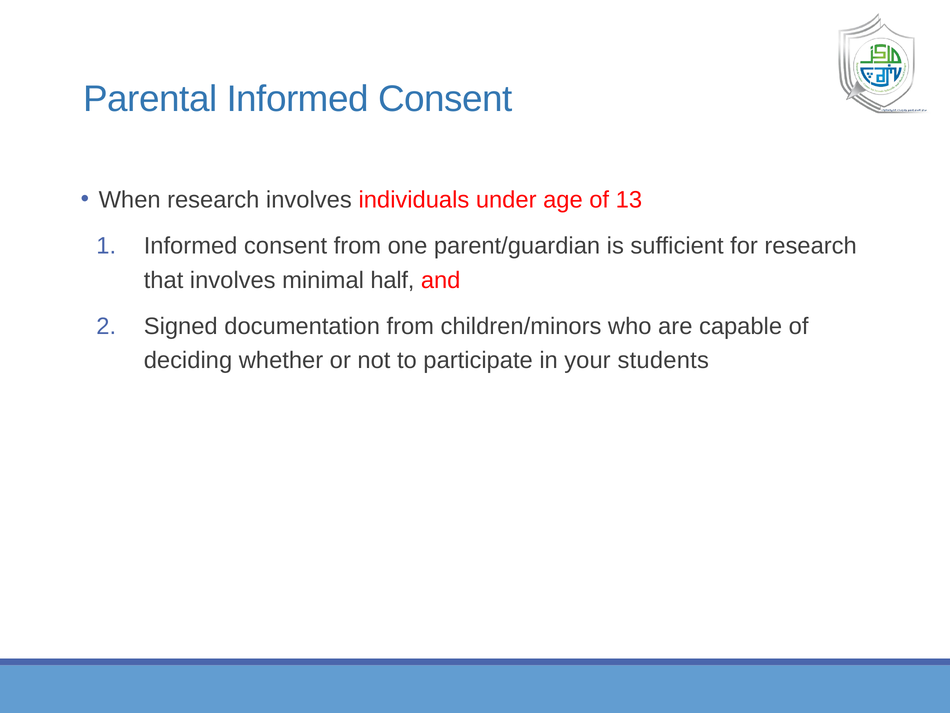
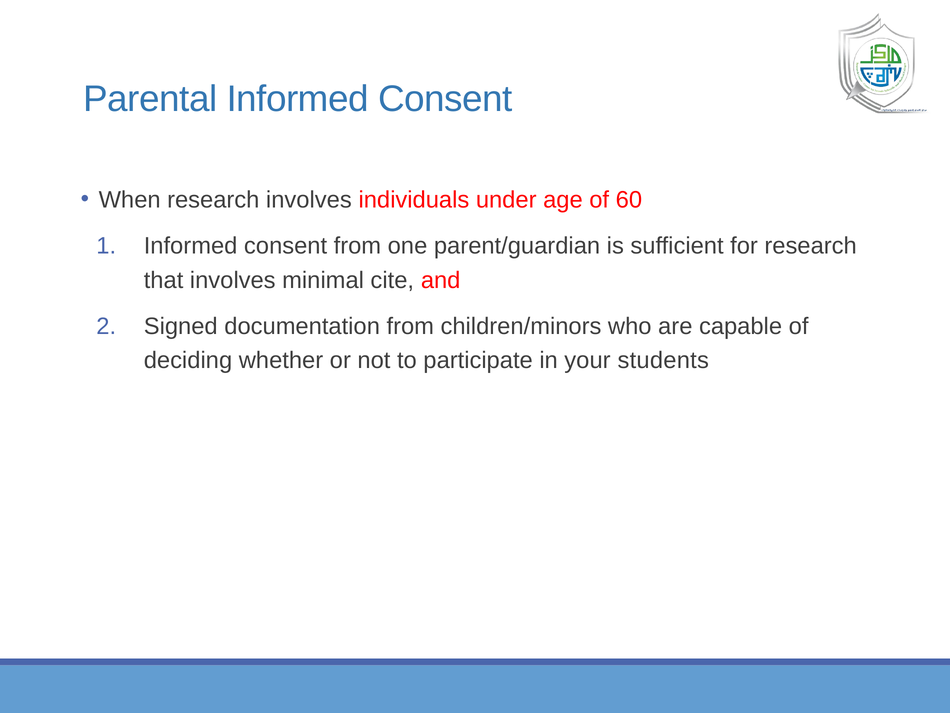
13: 13 -> 60 (629, 200)
half: half -> cite (392, 280)
